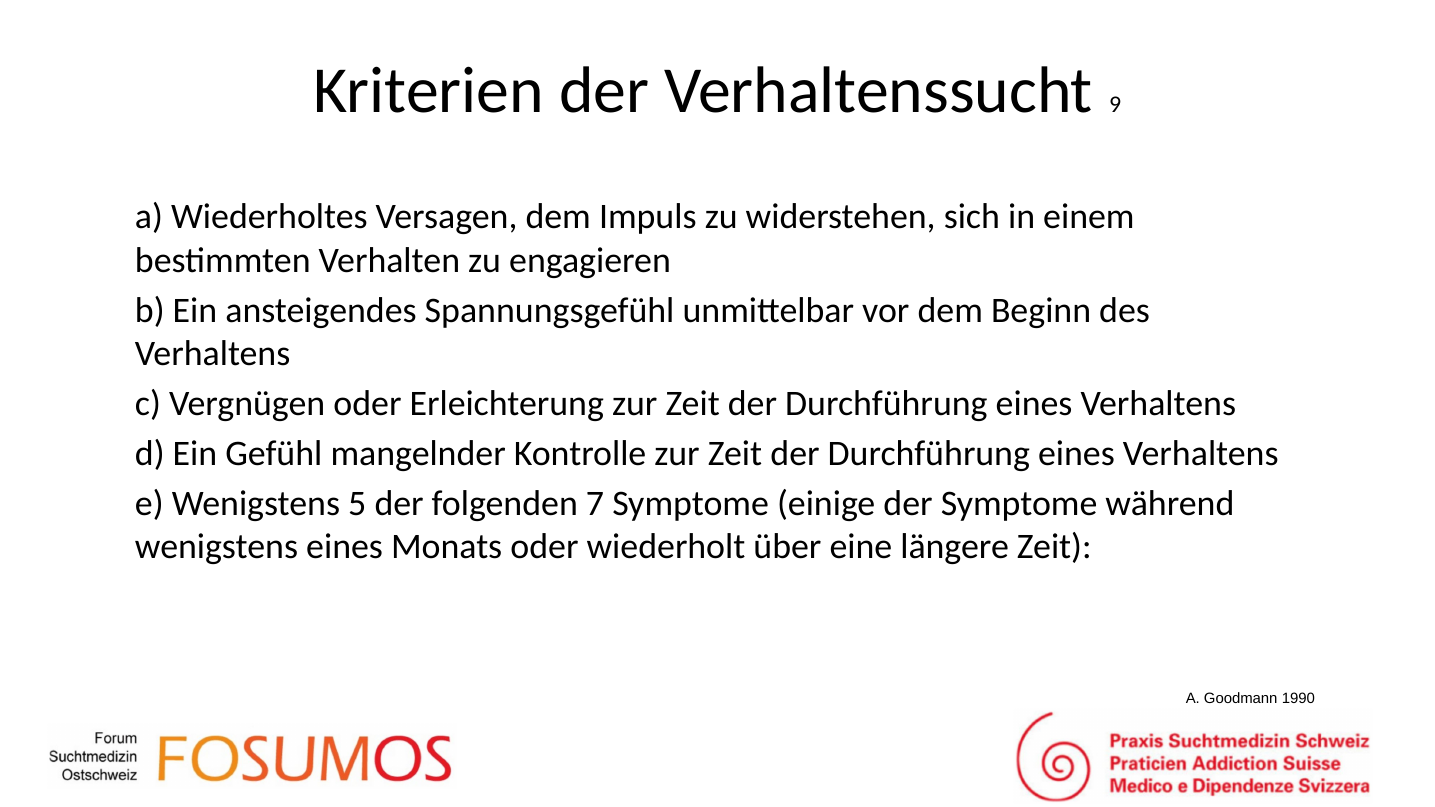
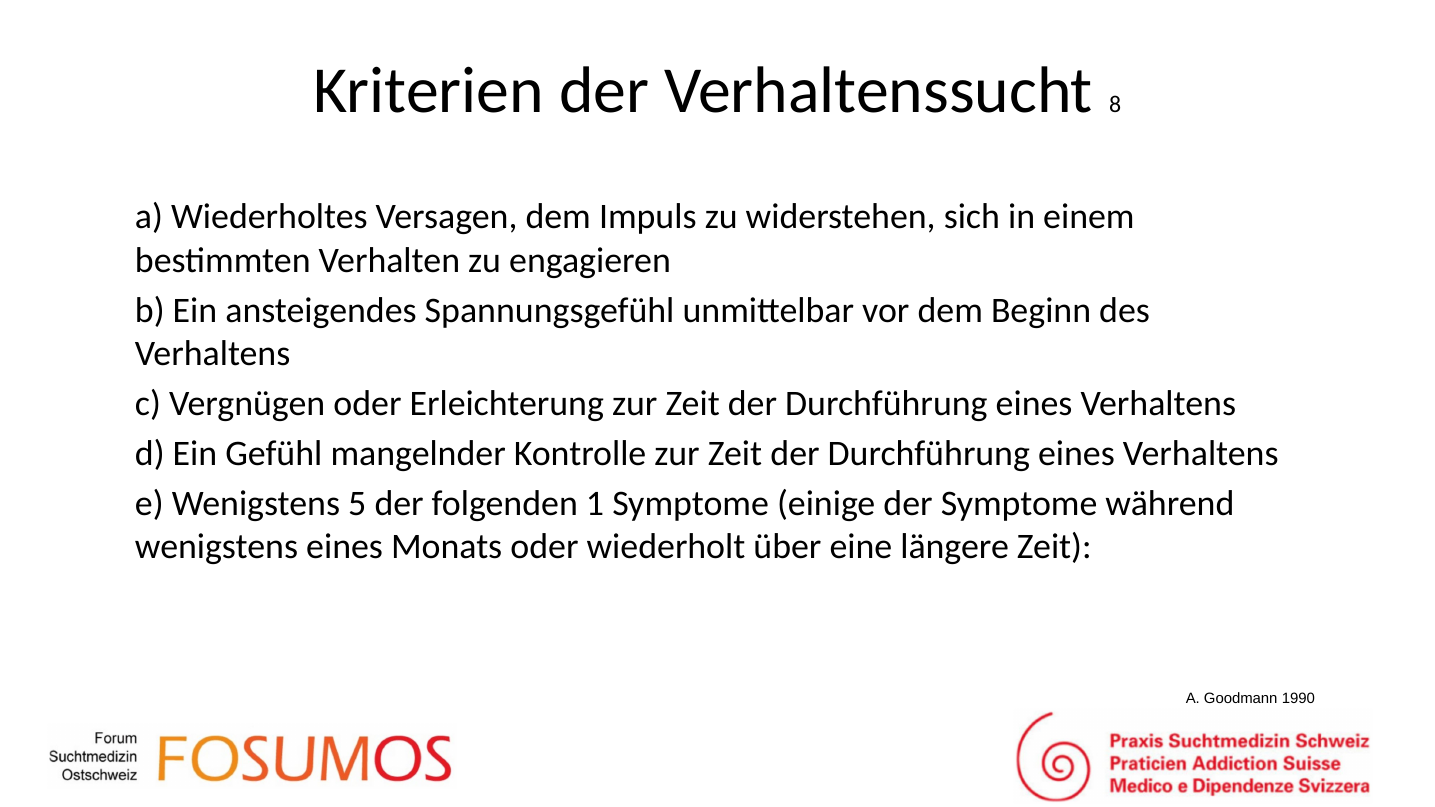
9: 9 -> 8 (1115, 105)
7: 7 -> 1 (595, 504)
